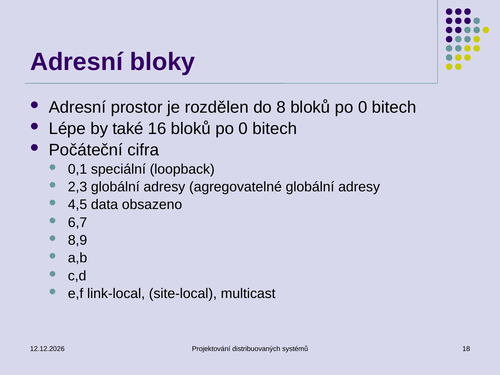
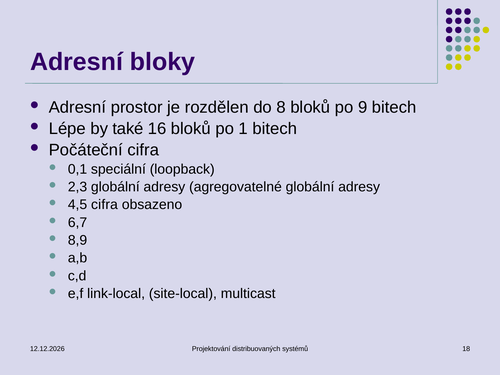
8 bloků po 0: 0 -> 9 (363, 107)
16 bloků po 0: 0 -> 1 (243, 129)
4,5 data: data -> cifra (104, 205)
